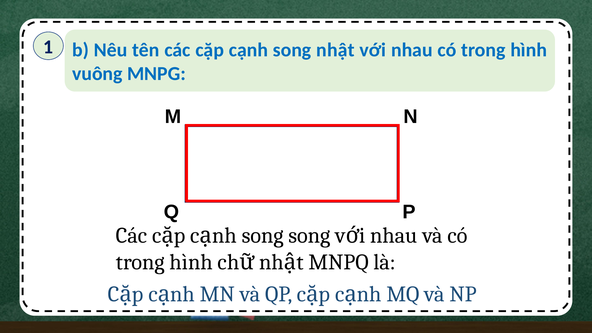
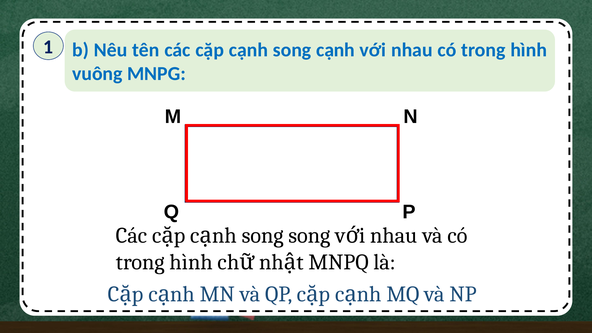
song nhật: nhật -> cạnh (336, 50)
